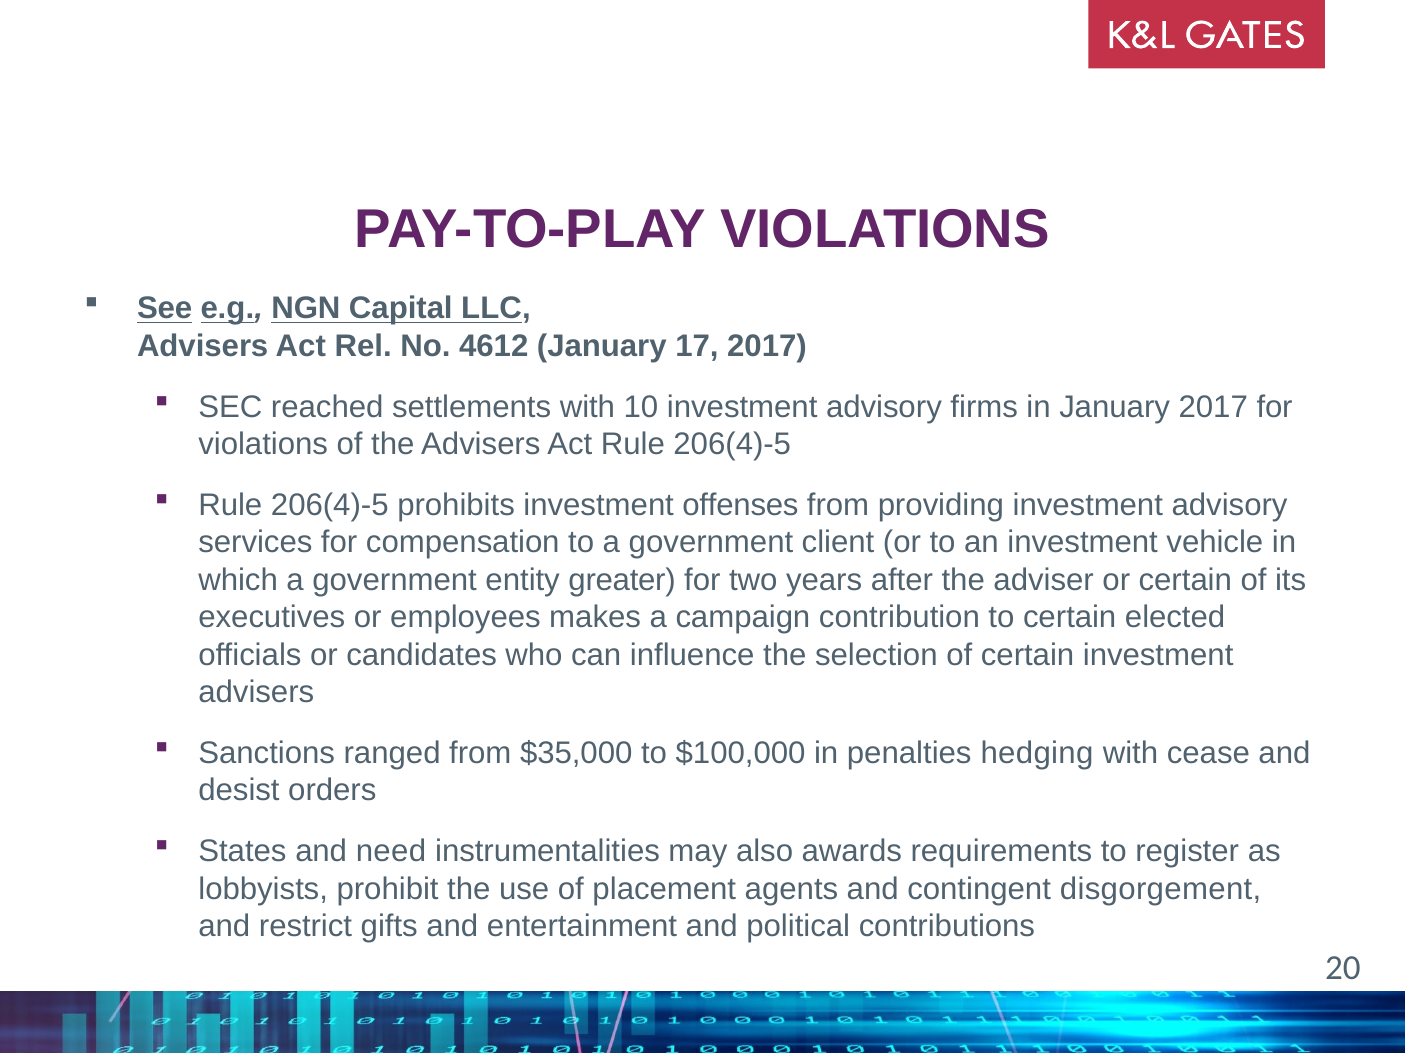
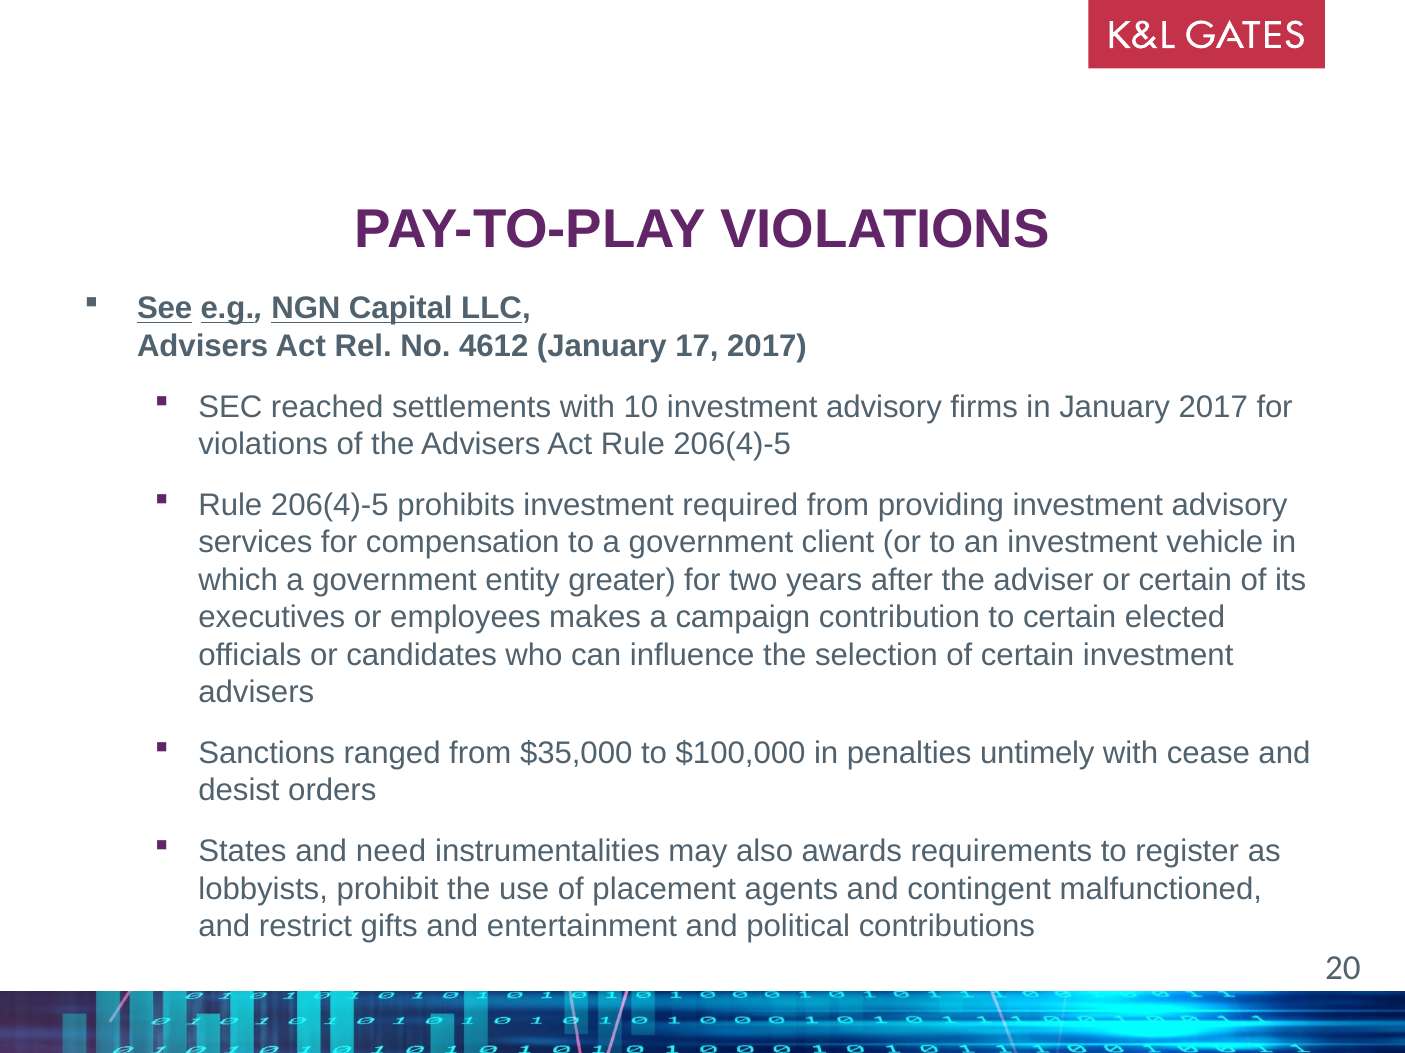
offenses: offenses -> required (740, 506)
hedging: hedging -> untimely (1037, 754)
disgorgement: disgorgement -> malfunctioned (1161, 890)
